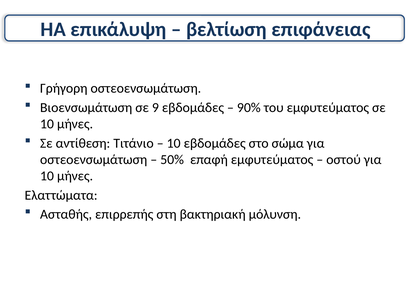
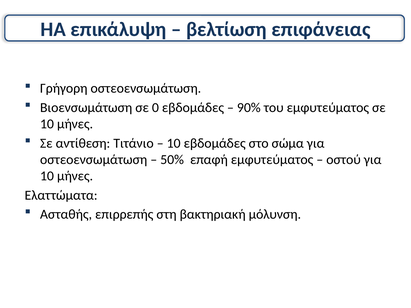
9: 9 -> 0 (155, 108)
